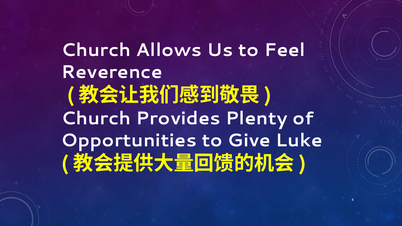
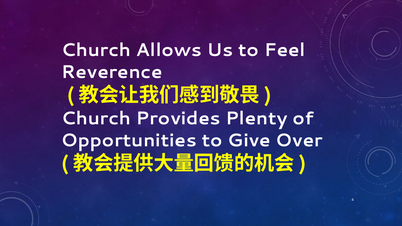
Luke: Luke -> Over (299, 141)
